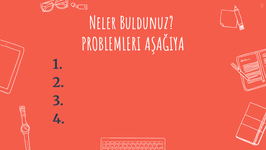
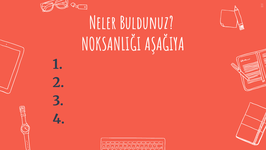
PROBLEMLERI: PROBLEMLERI -> NOKSANLIĞI (111, 44)
